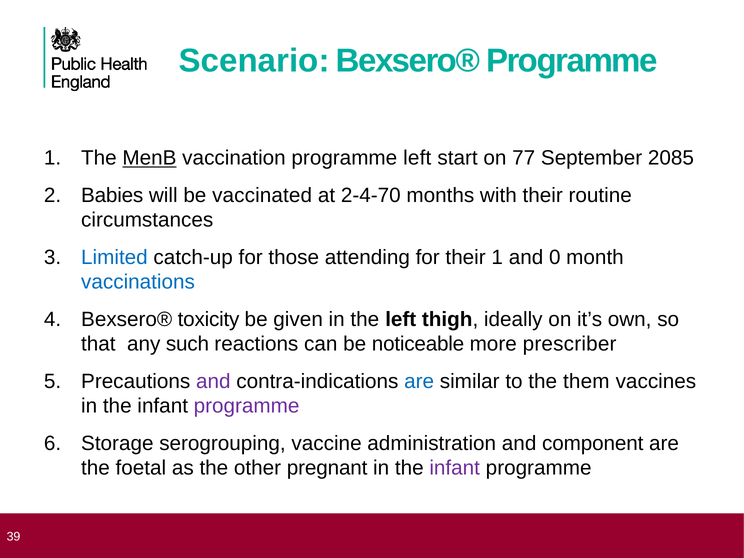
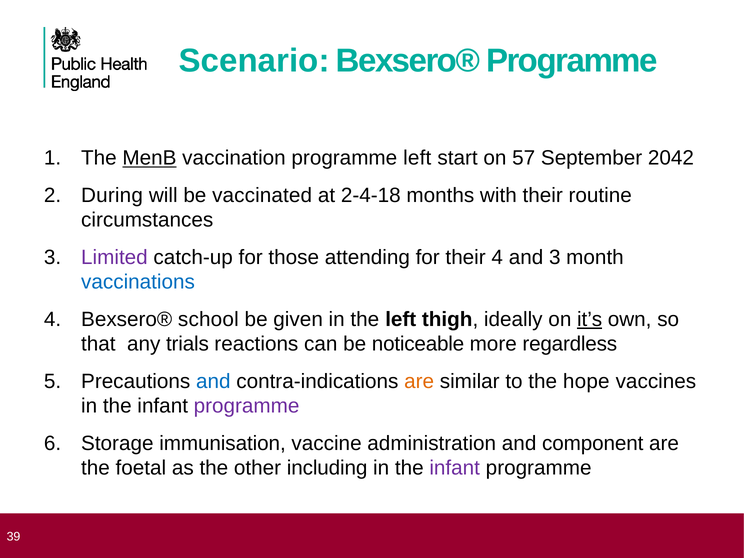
77: 77 -> 57 (524, 158)
2085: 2085 -> 2042 (671, 158)
Babies: Babies -> During (112, 195)
2-4-70: 2-4-70 -> 2-4-18 (371, 195)
Limited colour: blue -> purple (114, 257)
their 1: 1 -> 4 (497, 257)
and 0: 0 -> 3 (555, 257)
toxicity: toxicity -> school (208, 319)
it’s underline: none -> present (590, 319)
such: such -> trials (187, 344)
prescriber: prescriber -> regardless (570, 344)
and colour: purple -> blue (213, 381)
are colour: blue -> orange (419, 381)
them: them -> hope (586, 381)
serogrouping: serogrouping -> immunisation (222, 443)
pregnant: pregnant -> including (327, 468)
